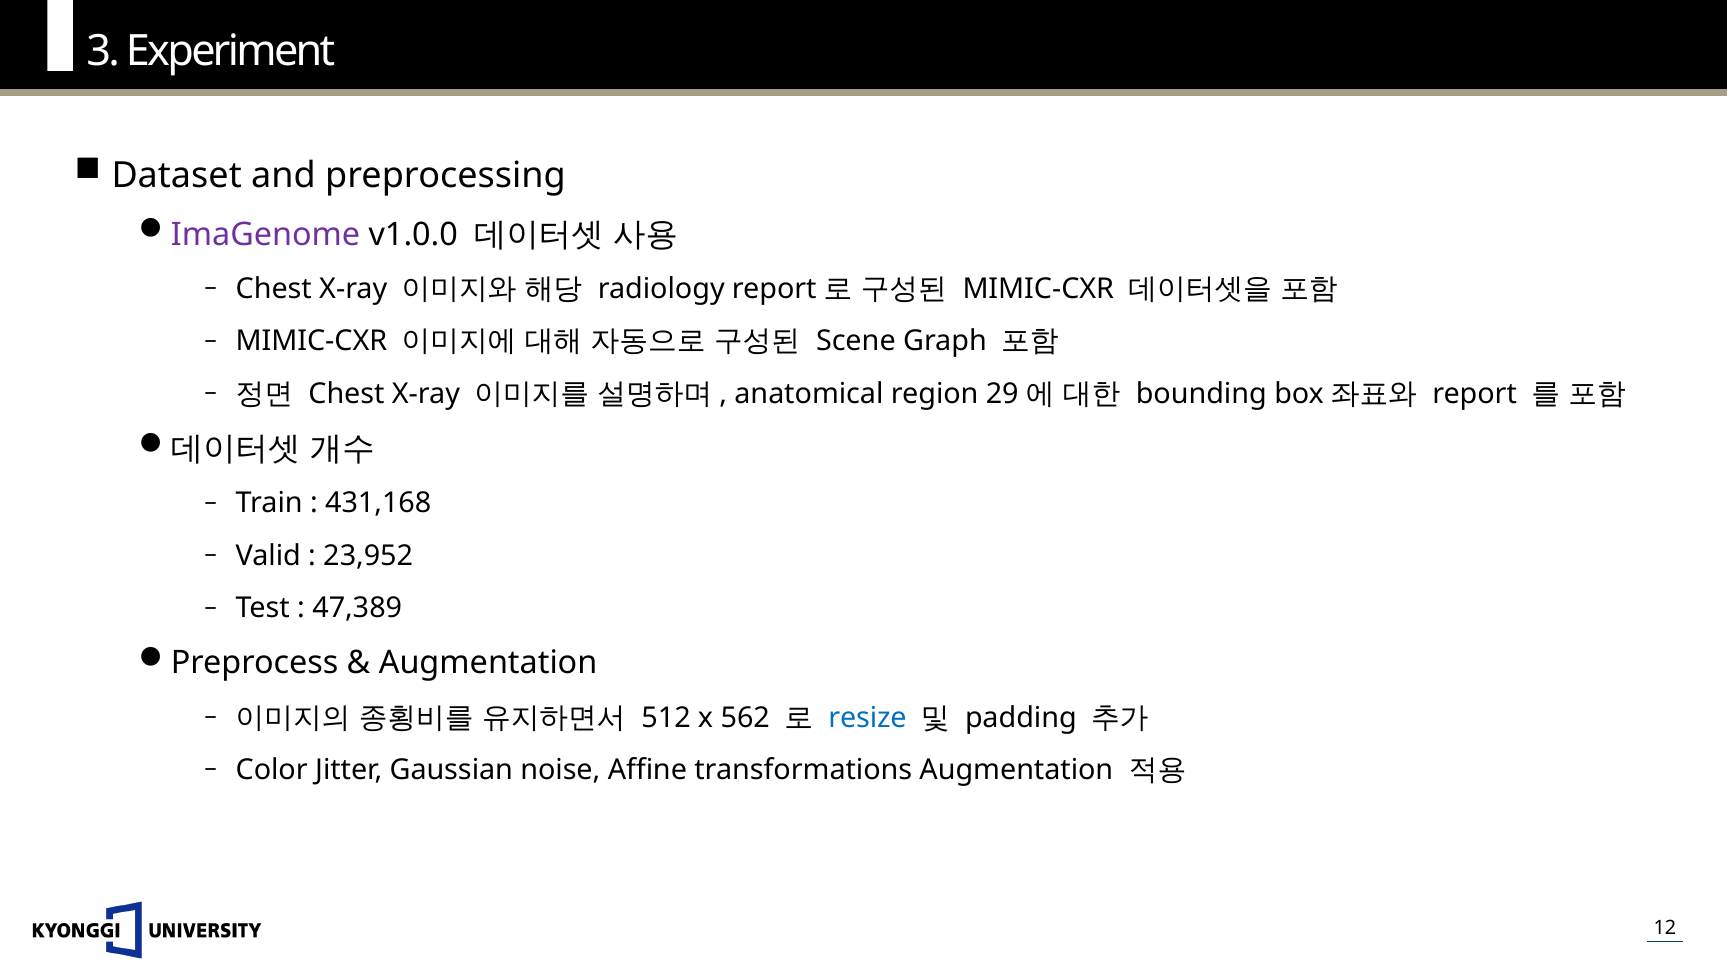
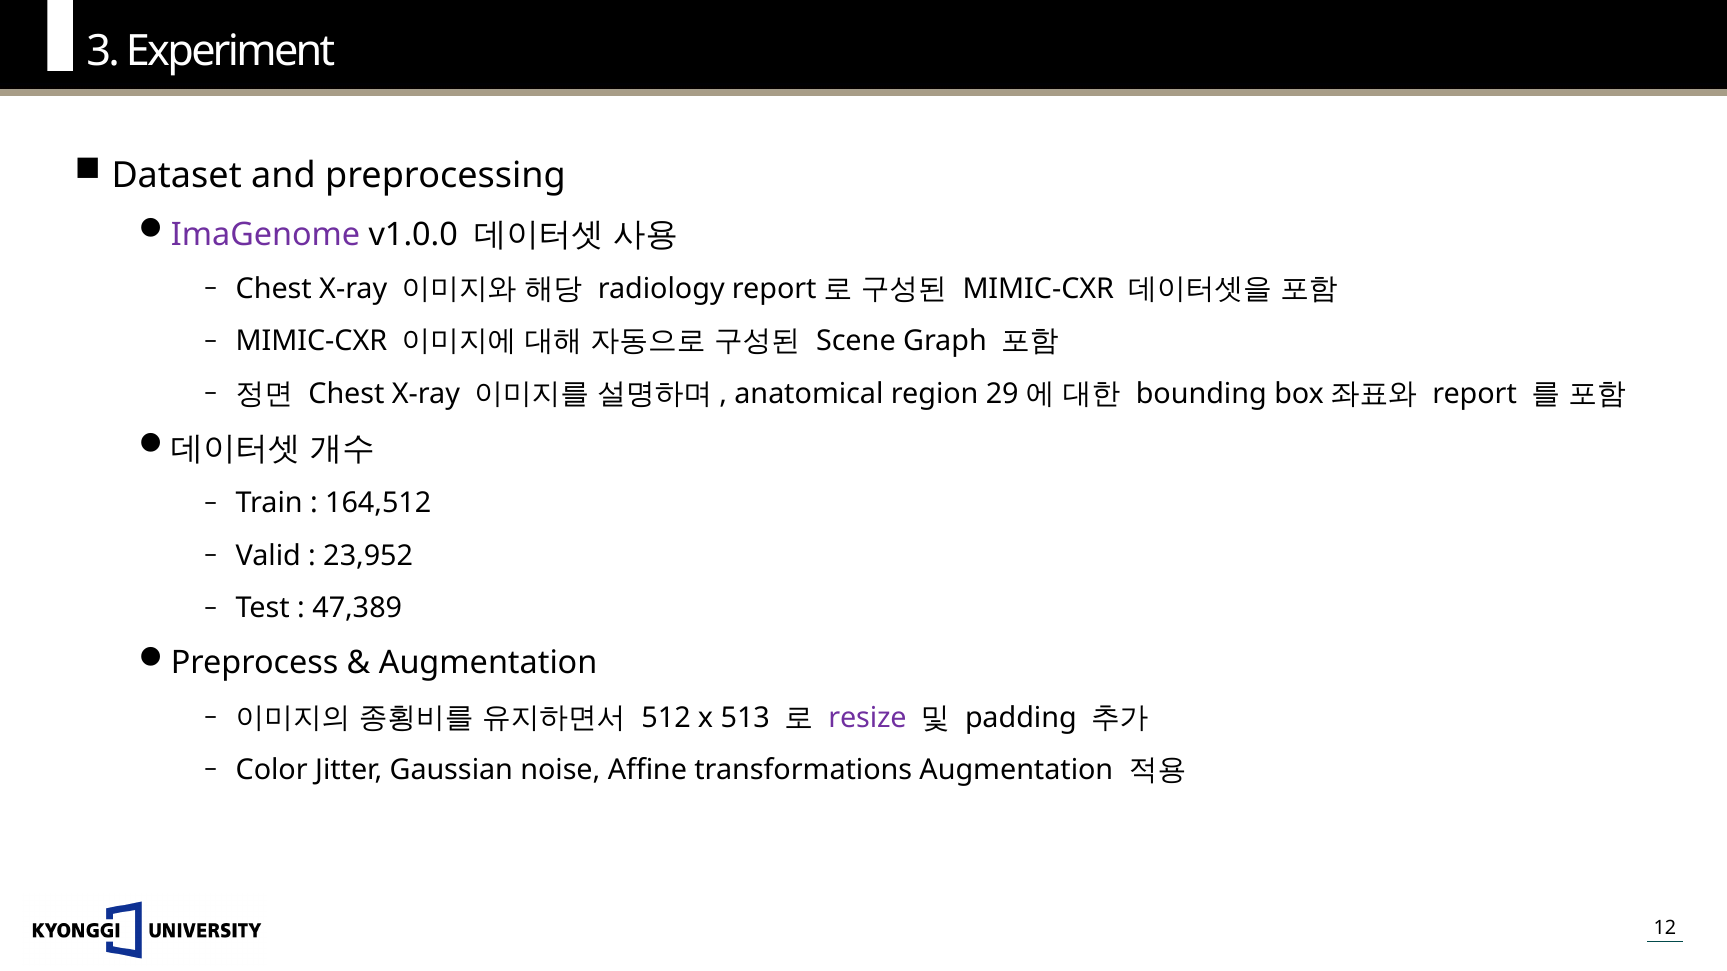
431,168: 431,168 -> 164,512 (378, 504)
562: 562 -> 513 (745, 718)
resize colour: blue -> purple (868, 718)
